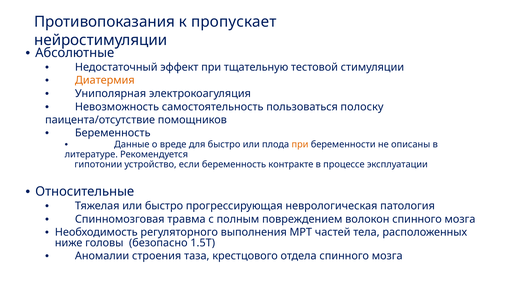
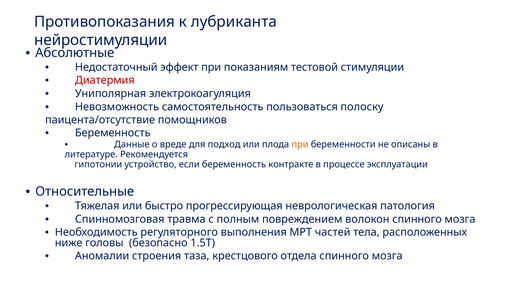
пропускает: пропускает -> лубриканта (234, 22)
тщательную: тщательную -> показаниям (256, 67)
Диатермия colour: orange -> red (105, 80)
для быстро: быстро -> подход (224, 144)
